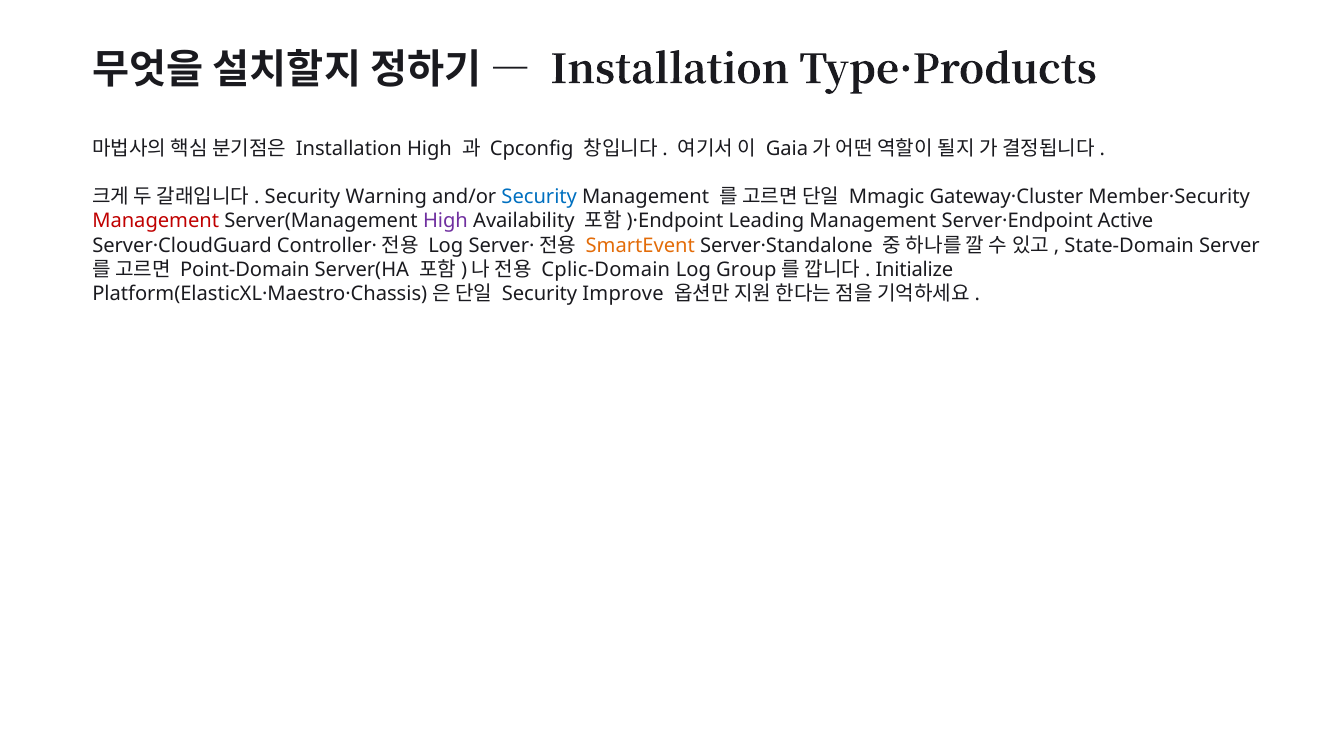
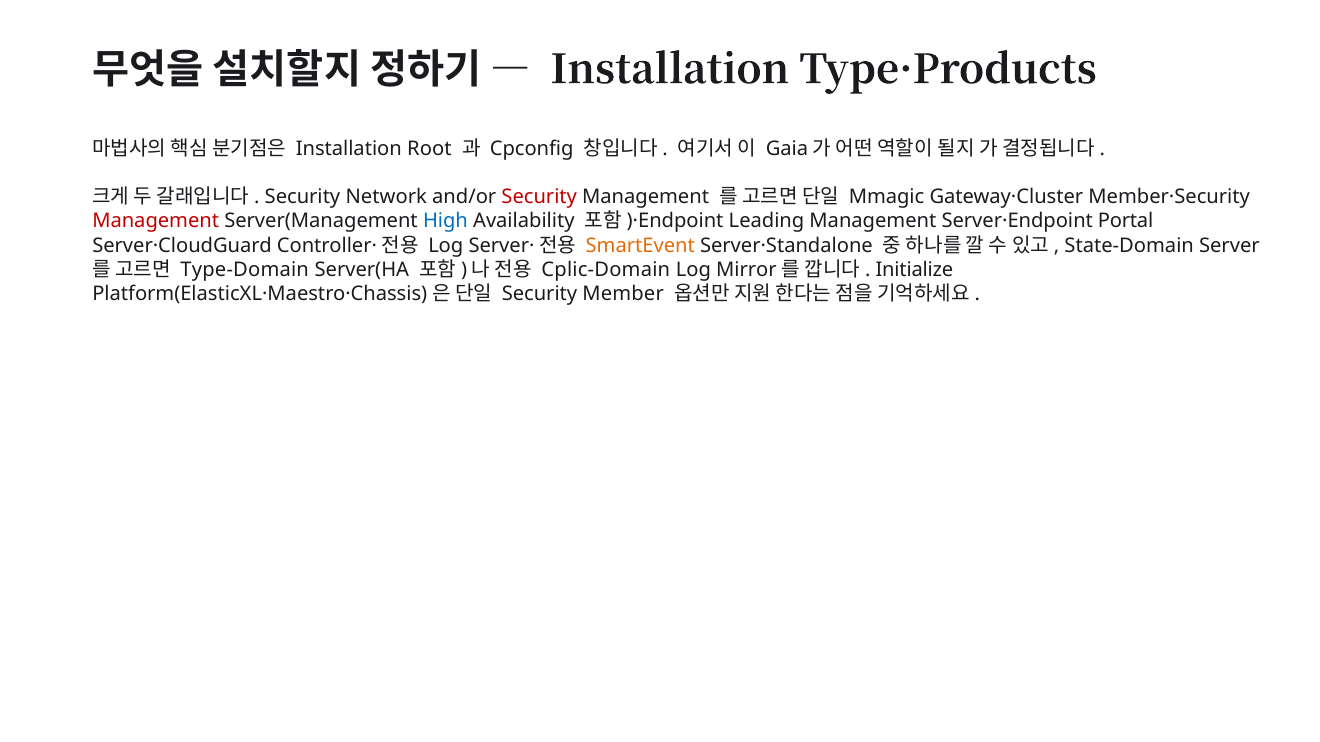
Installation High: High -> Root (429, 149)
Warning: Warning -> Network (386, 197)
Security colour: blue -> red (539, 197)
High colour: purple -> blue (445, 221)
Active: Active -> Portal (1126, 221)
Point-Domain: Point-Domain -> Type-Domain (245, 270)
Group: Group -> Mirror (746, 270)
Improve: Improve -> Member (623, 294)
